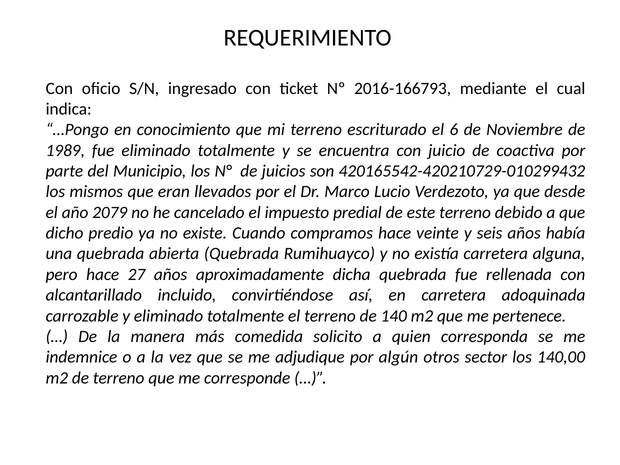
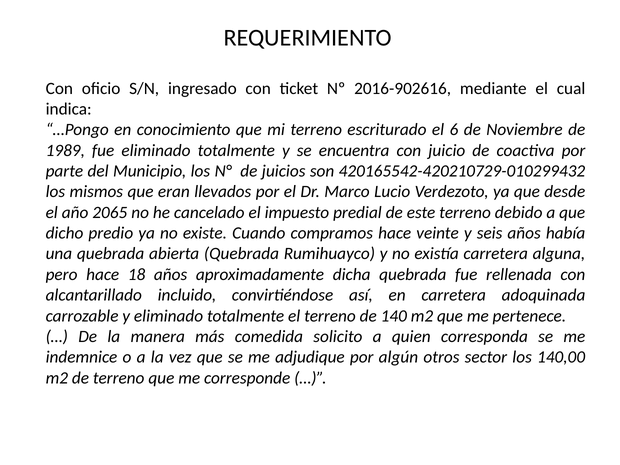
2016-166793: 2016-166793 -> 2016-902616 (403, 88)
2079: 2079 -> 2065 (110, 212)
27: 27 -> 18 (137, 274)
